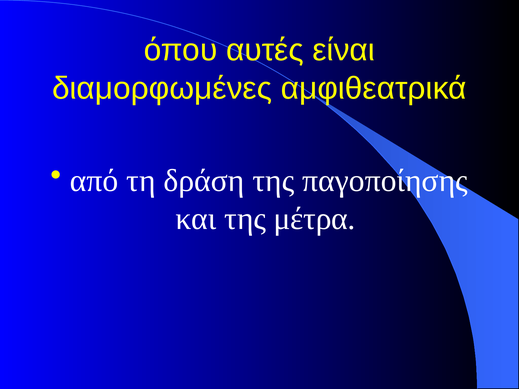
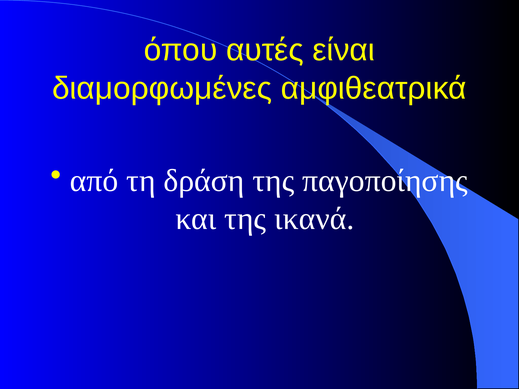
μέτρα: μέτρα -> ικανά (314, 219)
